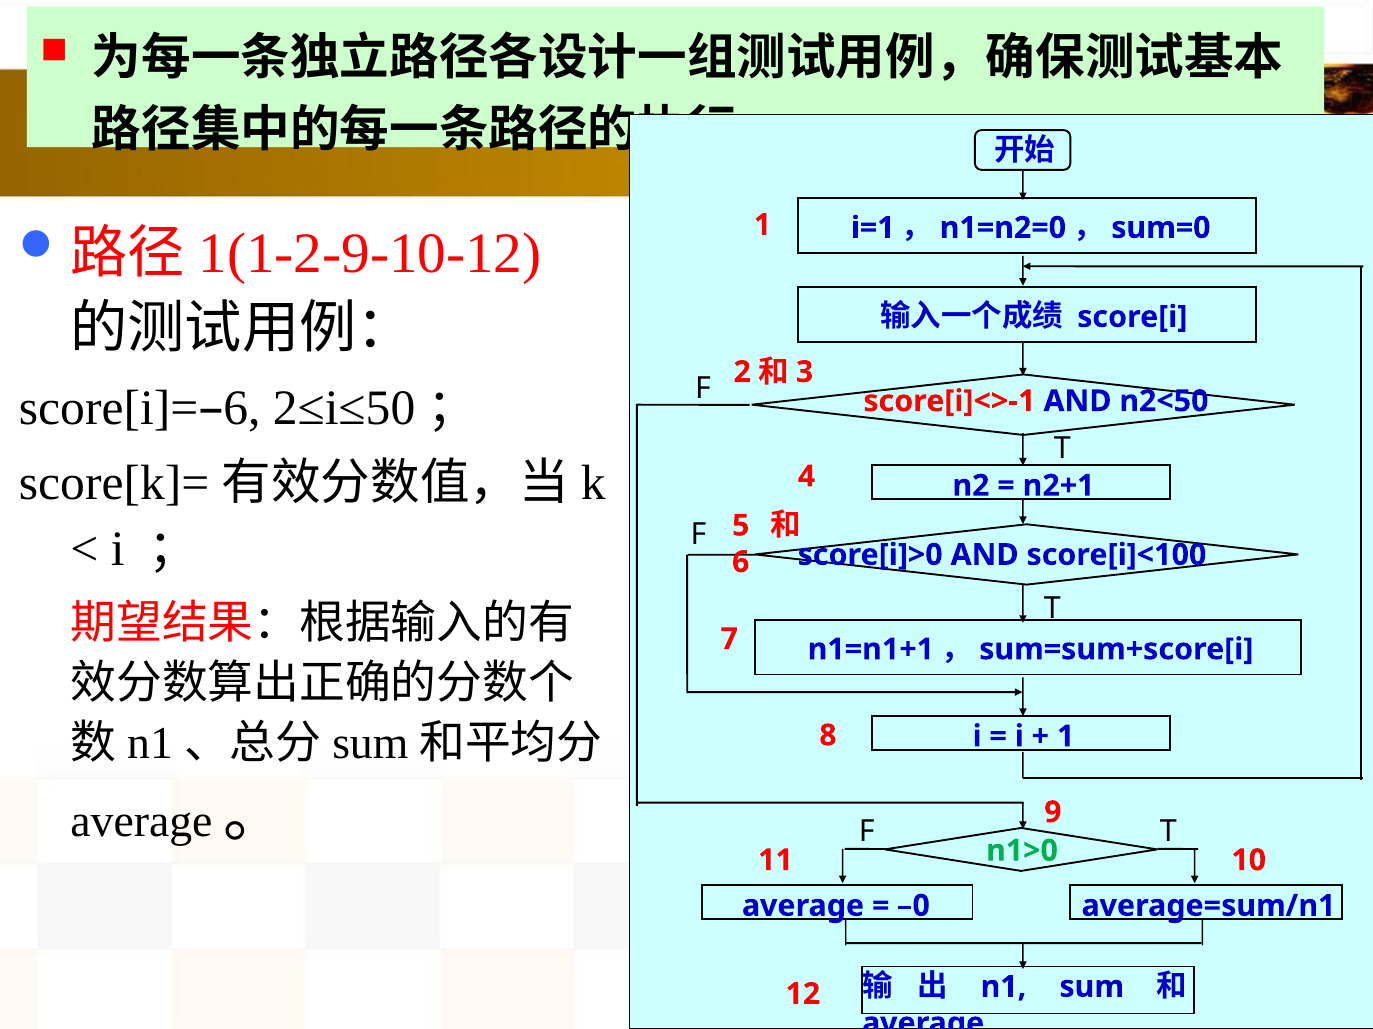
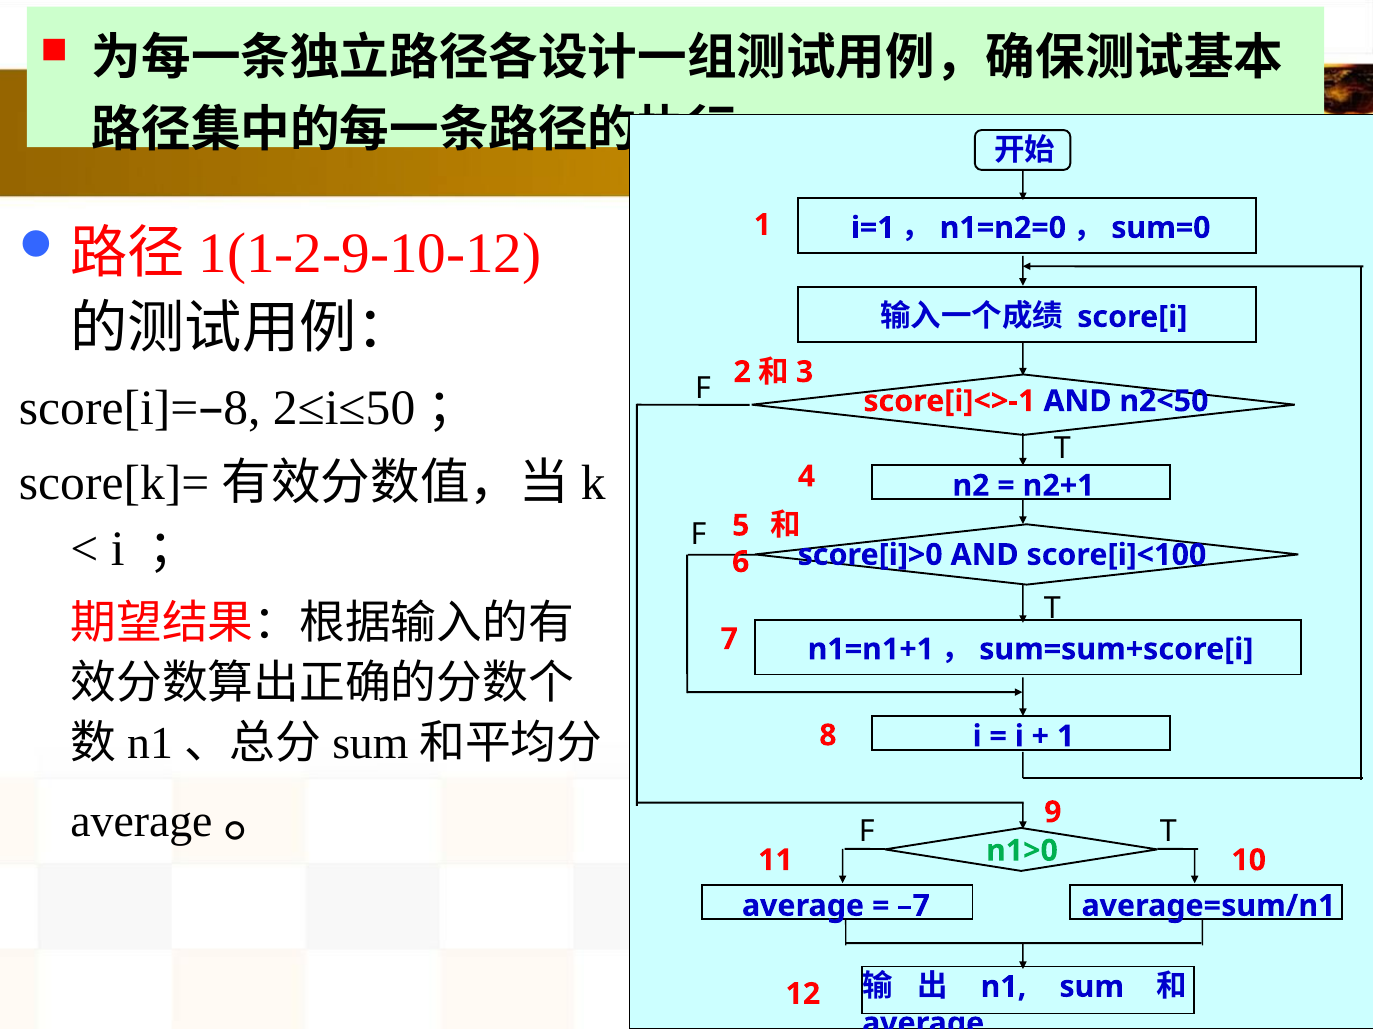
6: 6 -> 8 (242, 408)
–0: –0 -> –7 (914, 906)
